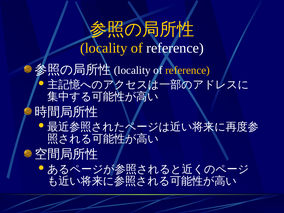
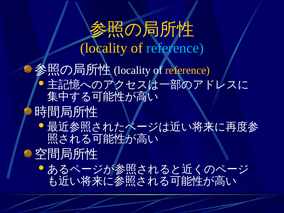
reference colour: white -> light blue (175, 48)
